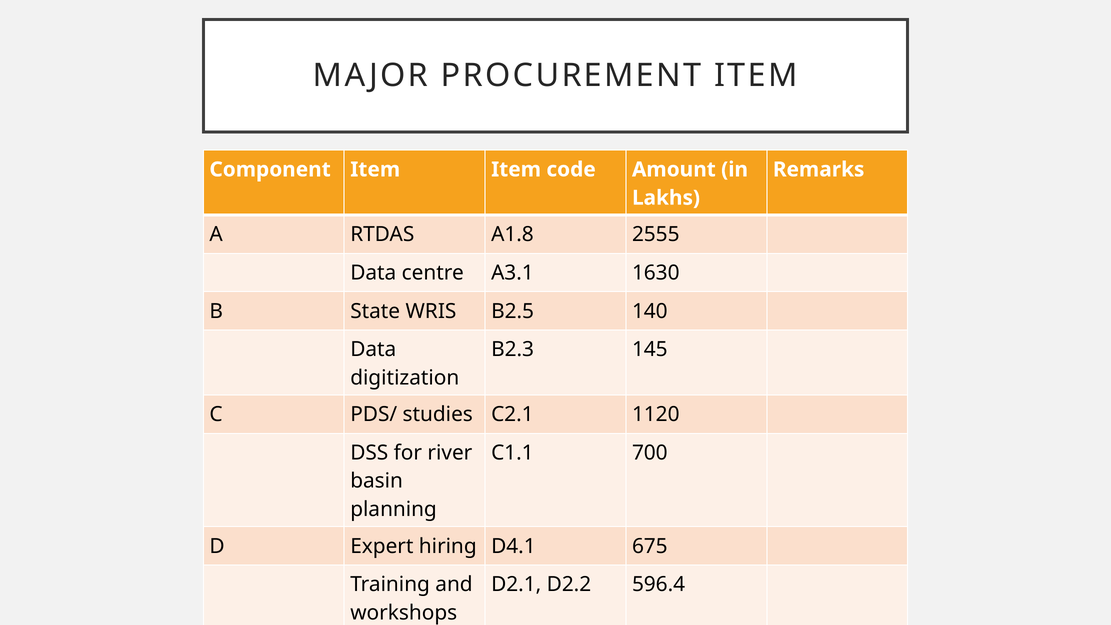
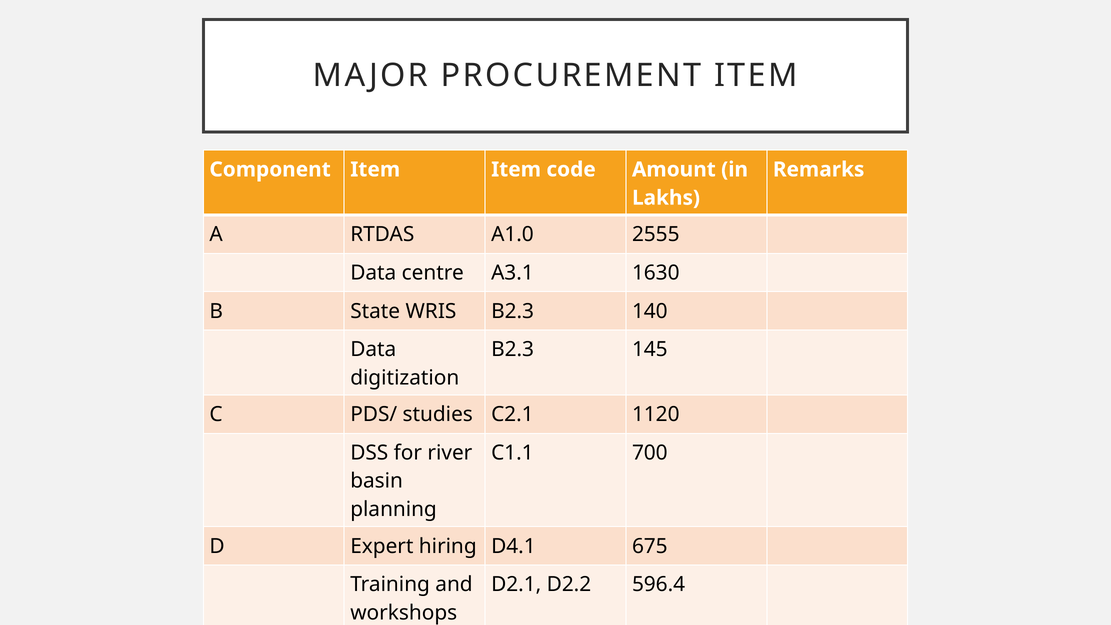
A1.8: A1.8 -> A1.0 (512, 235)
WRIS B2.5: B2.5 -> B2.3 (513, 311)
